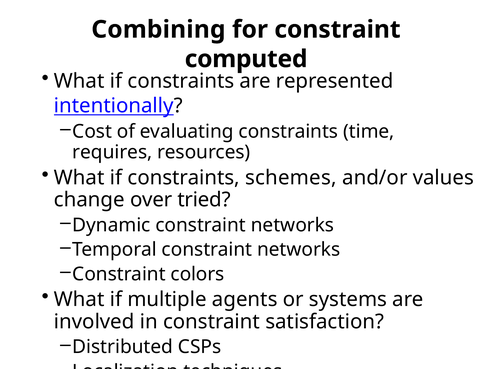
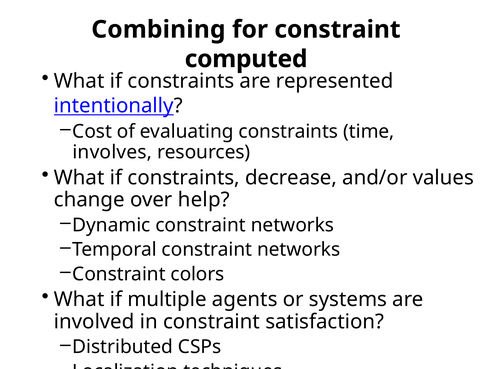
requires: requires -> involves (112, 152)
schemes: schemes -> decrease (291, 178)
tried: tried -> help (204, 200)
